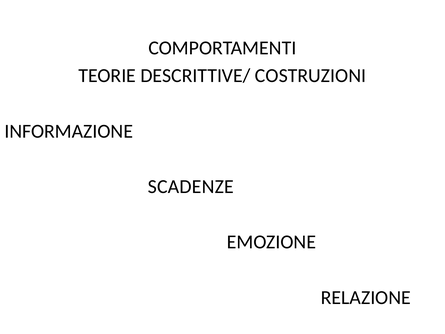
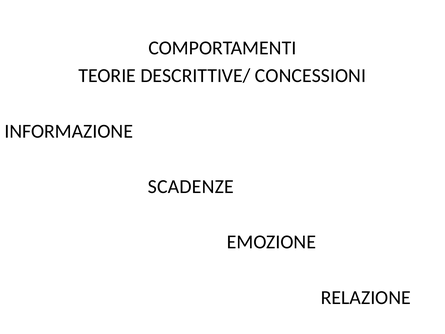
COSTRUZIONI: COSTRUZIONI -> CONCESSIONI (311, 76)
